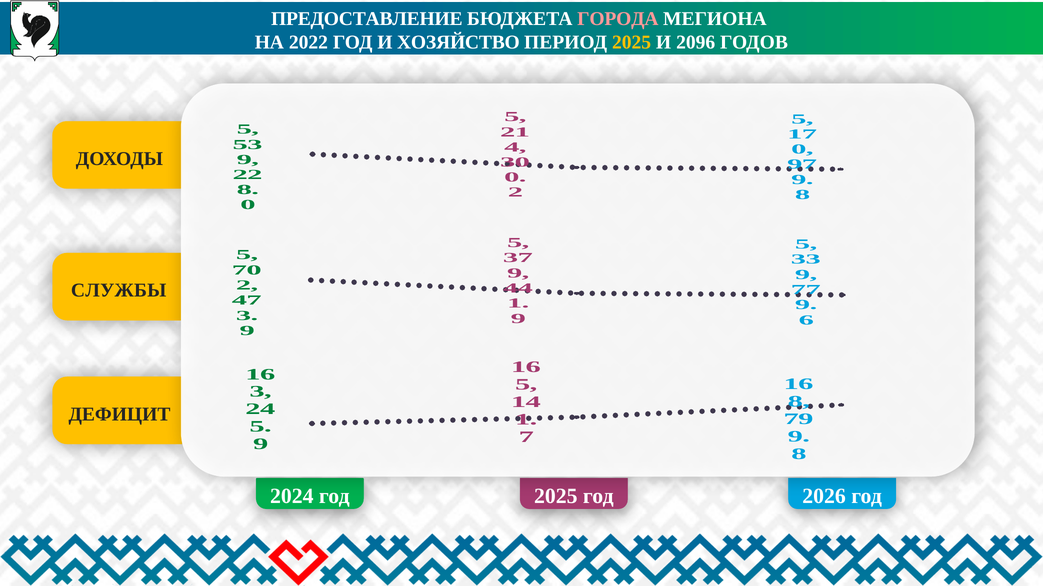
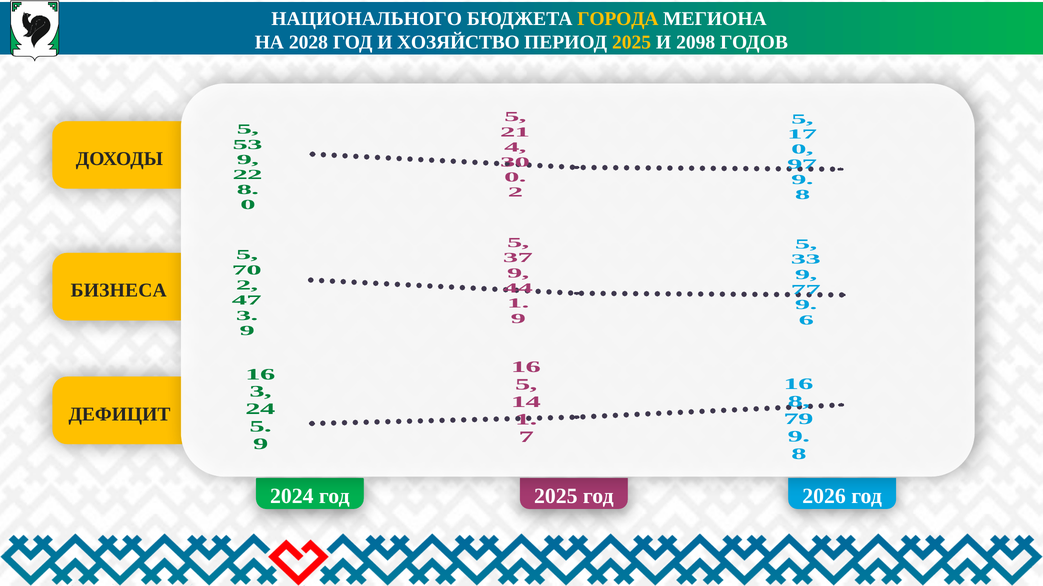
ПРЕДОСТАВЛЕНИЕ: ПРЕДОСТАВЛЕНИЕ -> НАЦИОНАЛЬНОГО (367, 19)
ГОРОДА colour: pink -> yellow (618, 19)
2022: 2022 -> 2028 (308, 42)
2096: 2096 -> 2098 (696, 42)
СЛУЖБЫ: СЛУЖБЫ -> БИЗНЕСА (119, 291)
